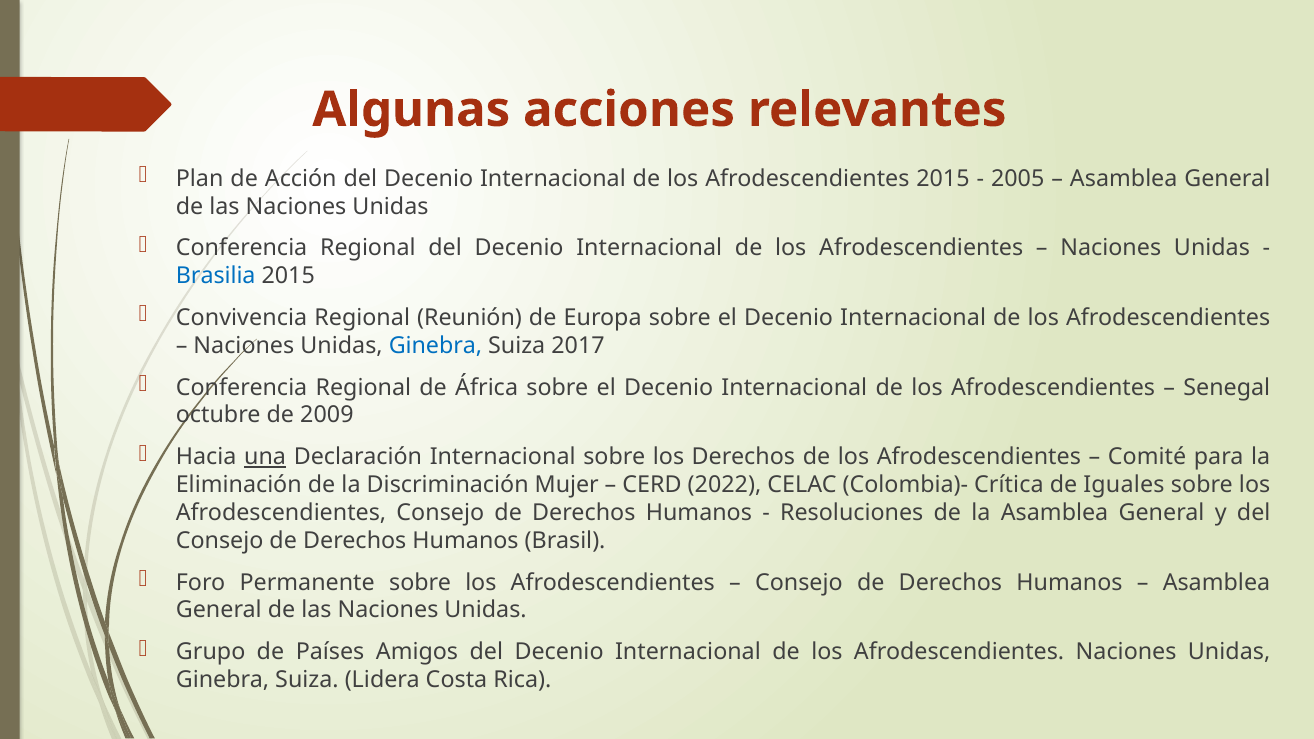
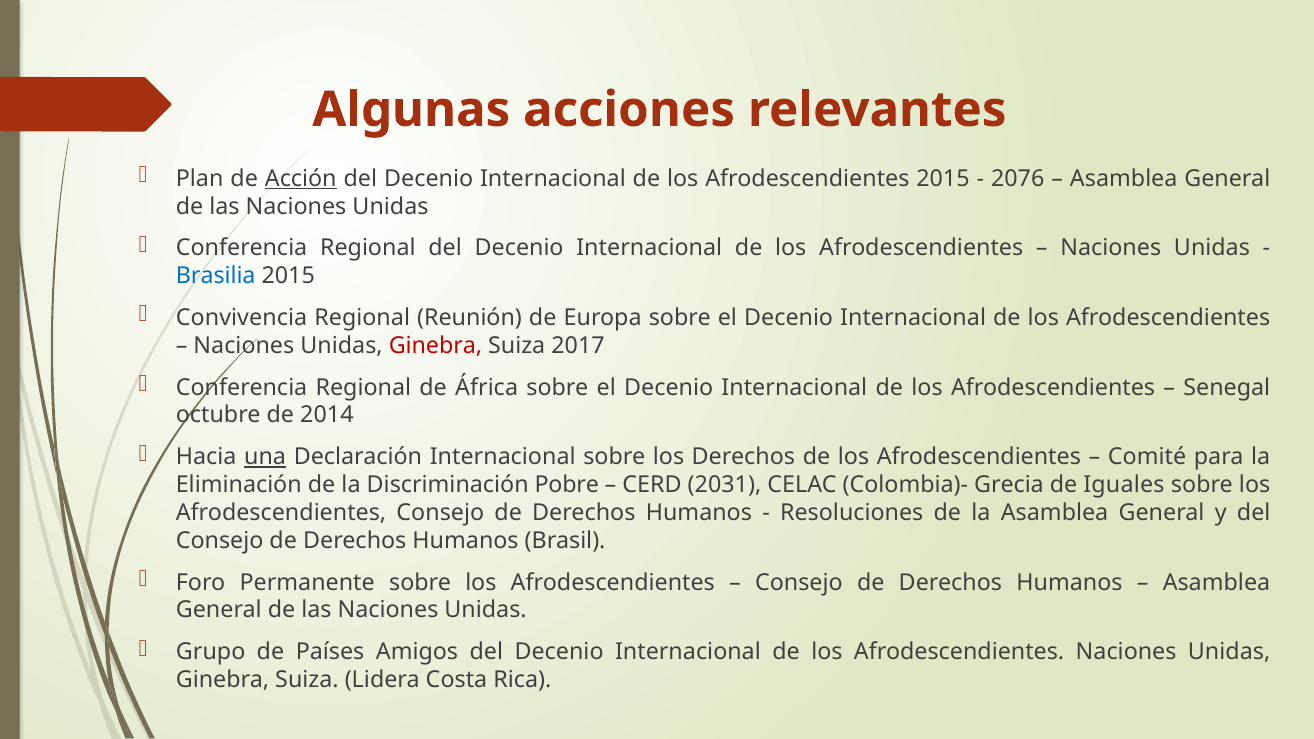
Acción underline: none -> present (301, 179)
2005: 2005 -> 2076 (1018, 179)
Ginebra colour: blue -> red (435, 346)
2009: 2009 -> 2014 (327, 415)
Mujer: Mujer -> Pobre (567, 485)
2022: 2022 -> 2031 (725, 485)
Crítica: Crítica -> Grecia (1009, 485)
